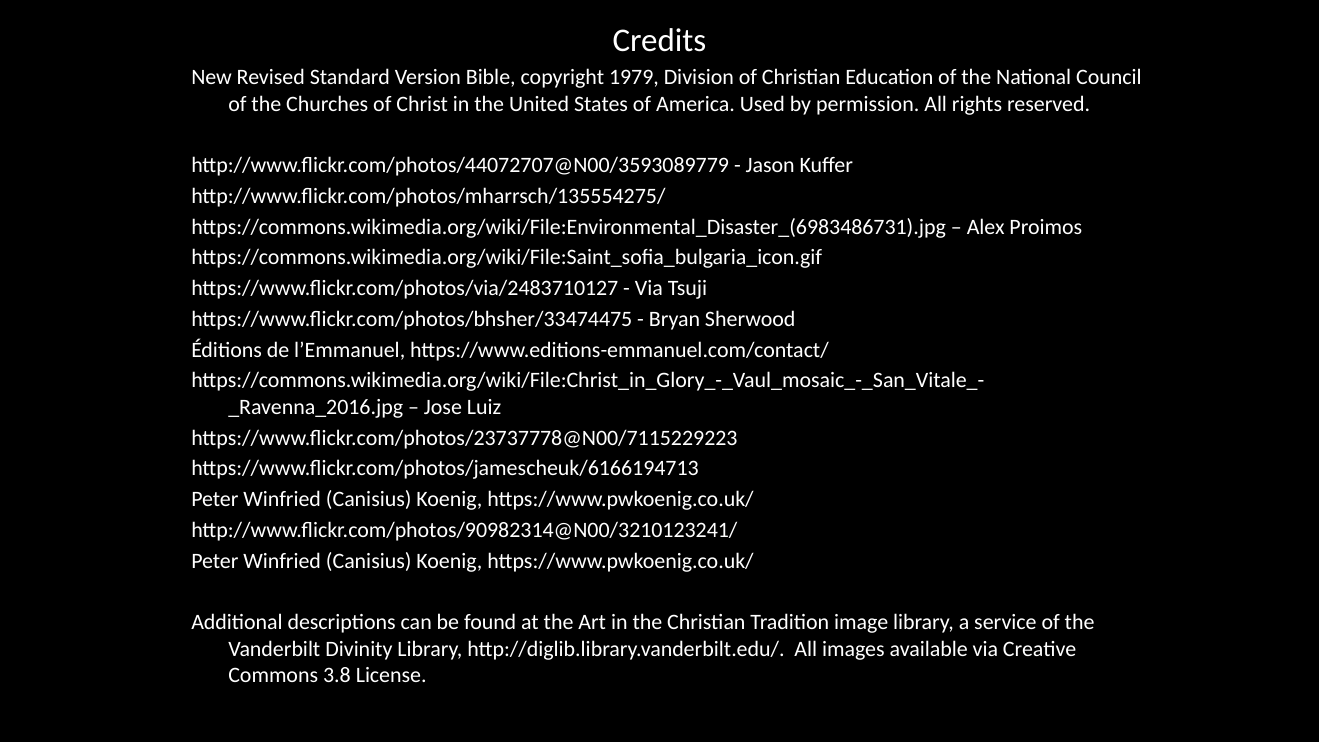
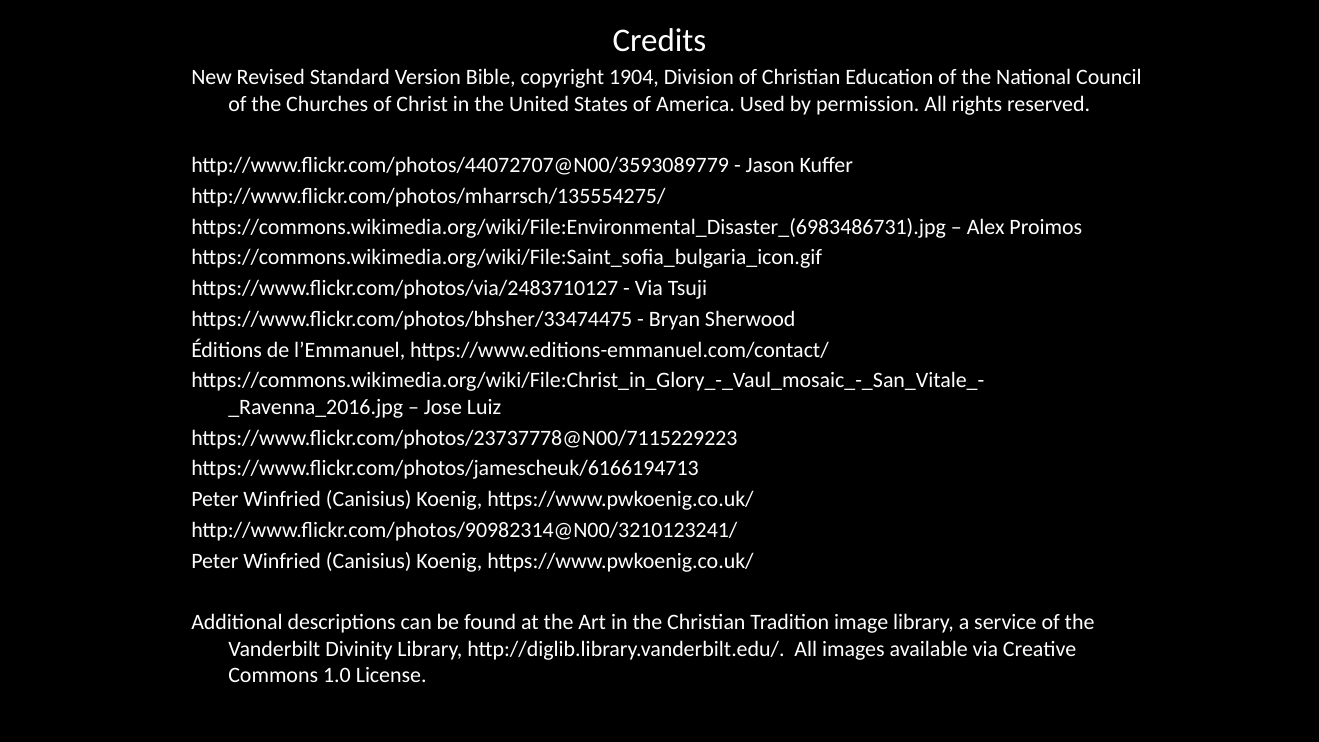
1979: 1979 -> 1904 (634, 77)
3.8: 3.8 -> 1.0 (337, 675)
